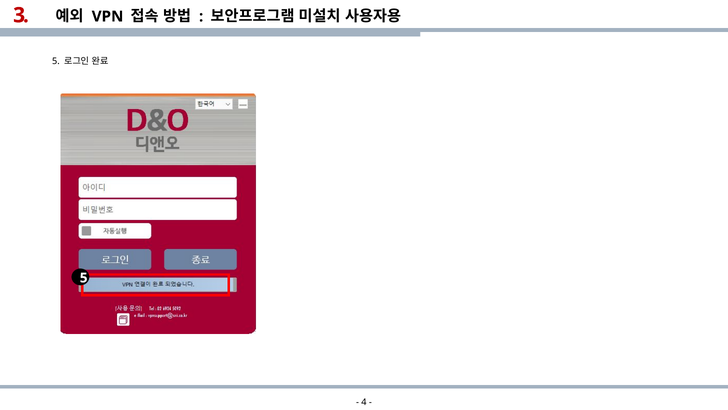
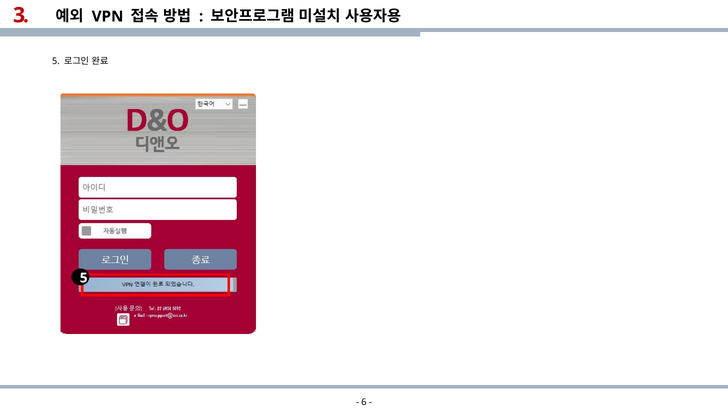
4: 4 -> 6 (364, 402)
